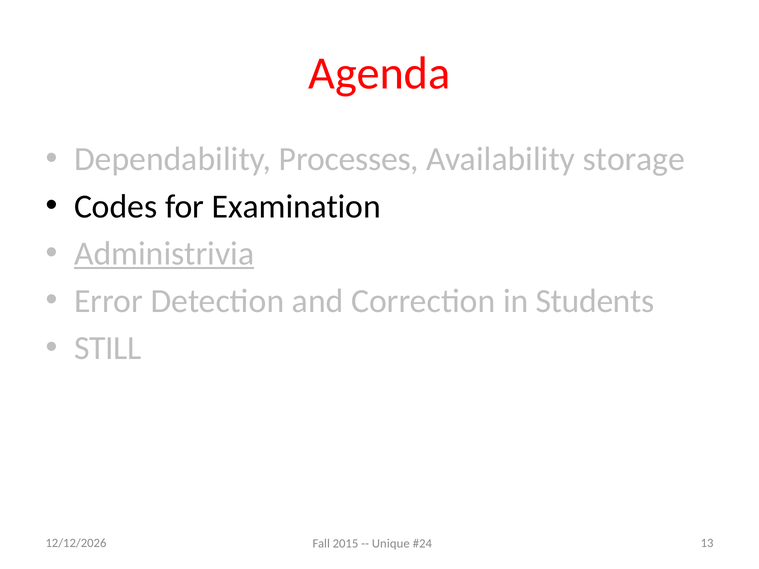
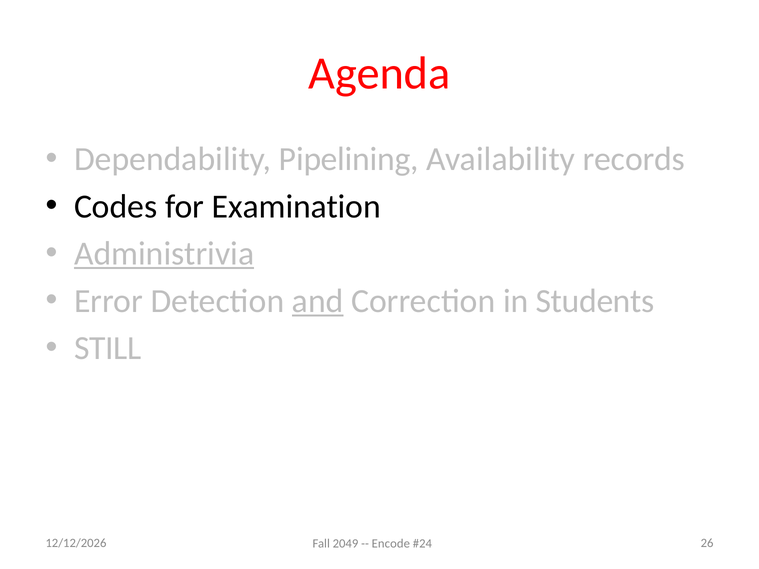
Processes: Processes -> Pipelining (349, 159)
storage: storage -> records (634, 159)
and underline: none -> present (318, 301)
13: 13 -> 26 (707, 544)
2015: 2015 -> 2049 (345, 544)
Unique: Unique -> Encode (391, 544)
